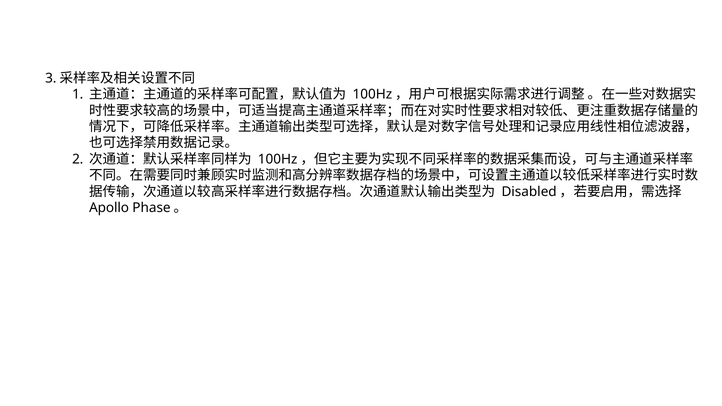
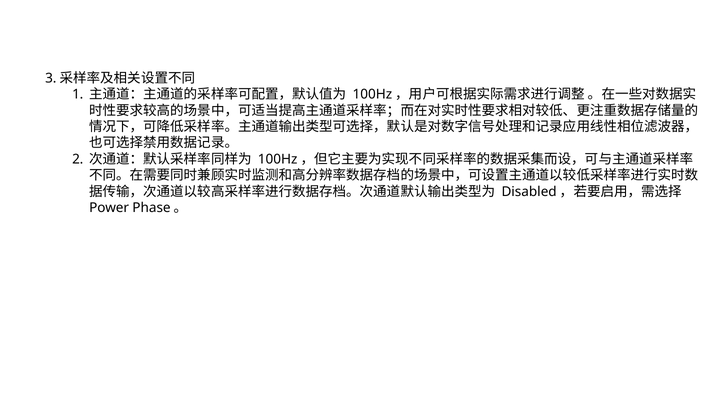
Apollo: Apollo -> Power (109, 208)
